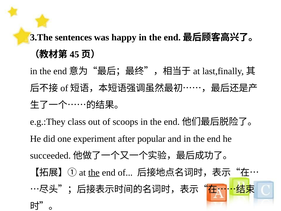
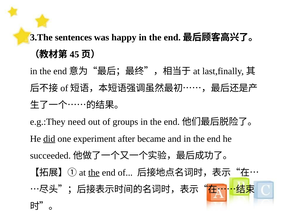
class: class -> need (77, 122)
scoops: scoops -> groups (125, 122)
did underline: none -> present (49, 139)
popular: popular -> became (151, 139)
